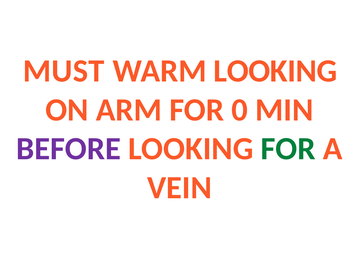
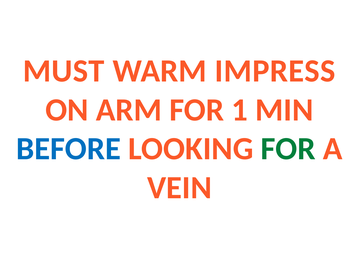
WARM LOOKING: LOOKING -> IMPRESS (275, 71)
0: 0 -> 1 (240, 110)
BEFORE colour: purple -> blue (69, 149)
